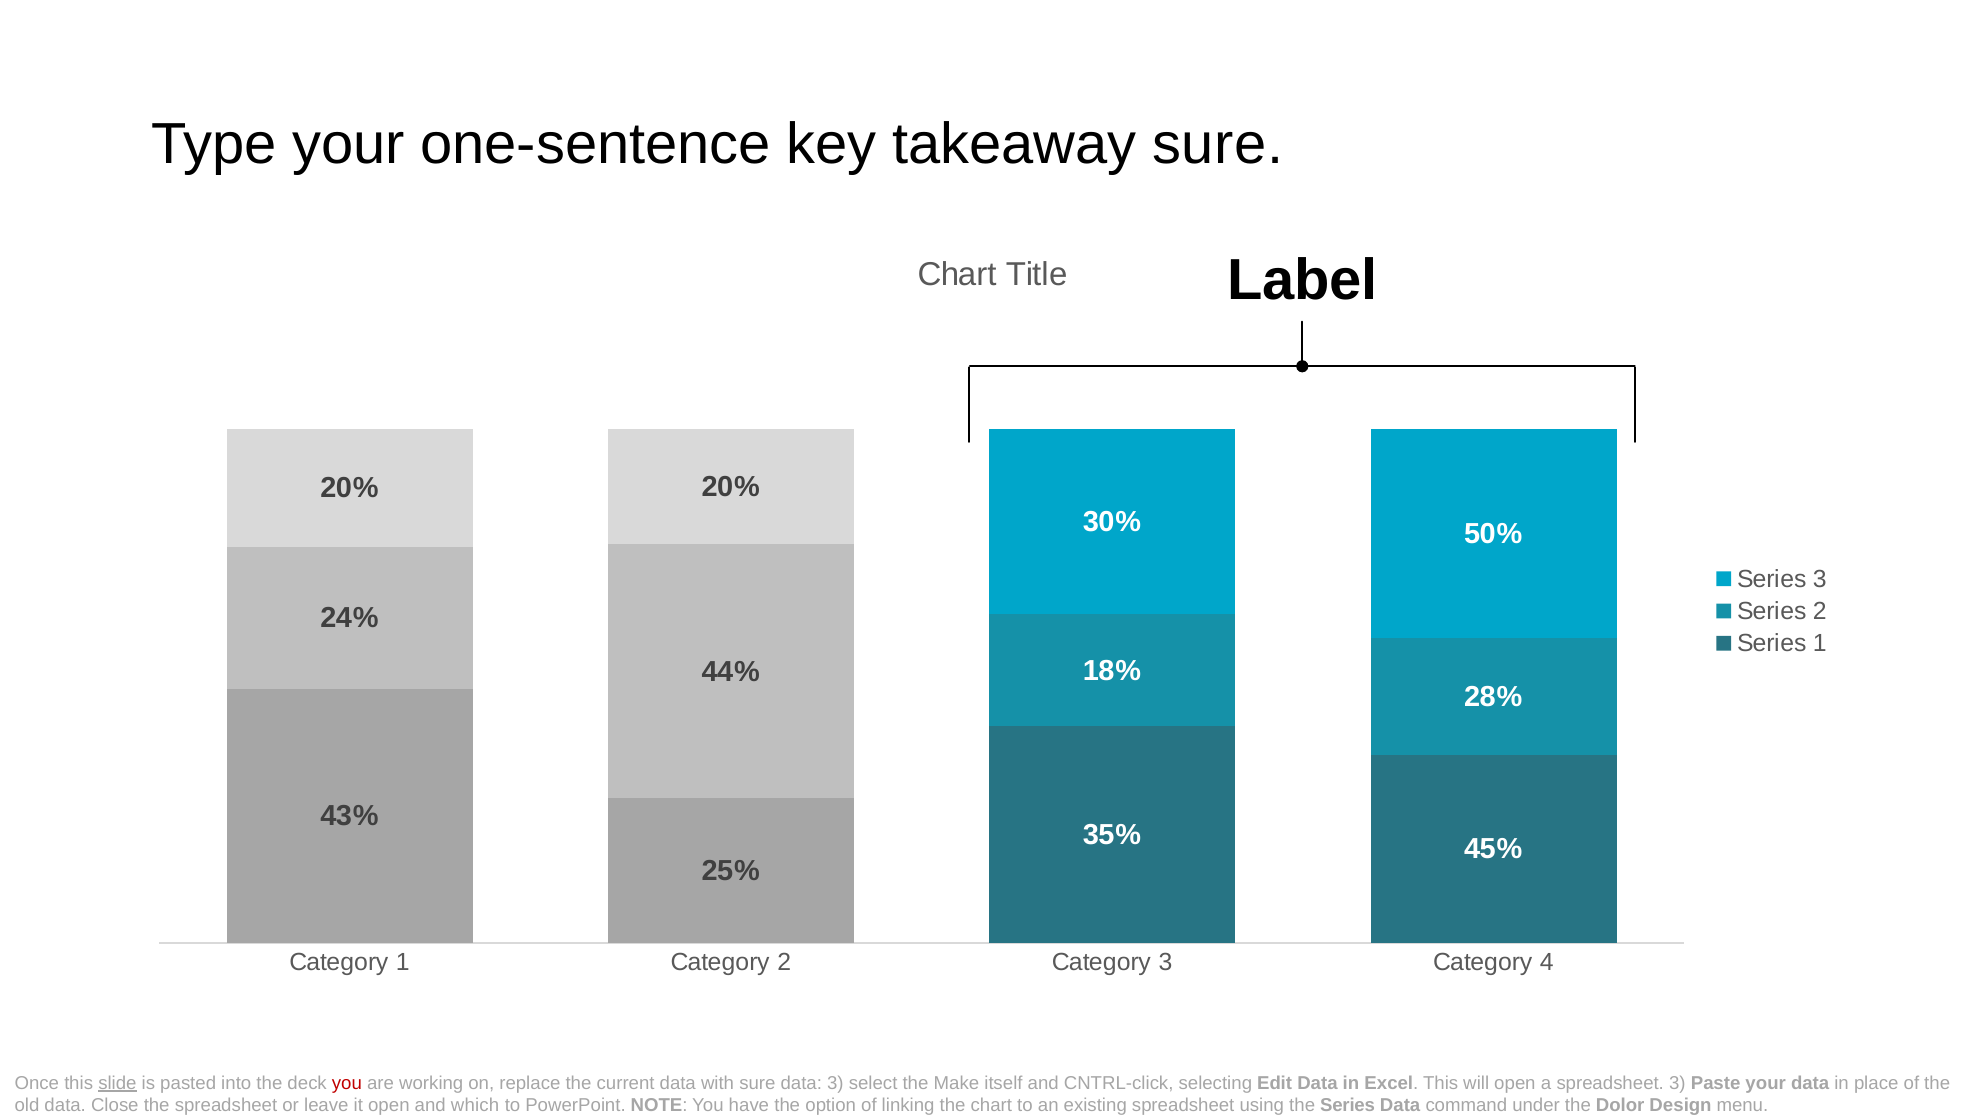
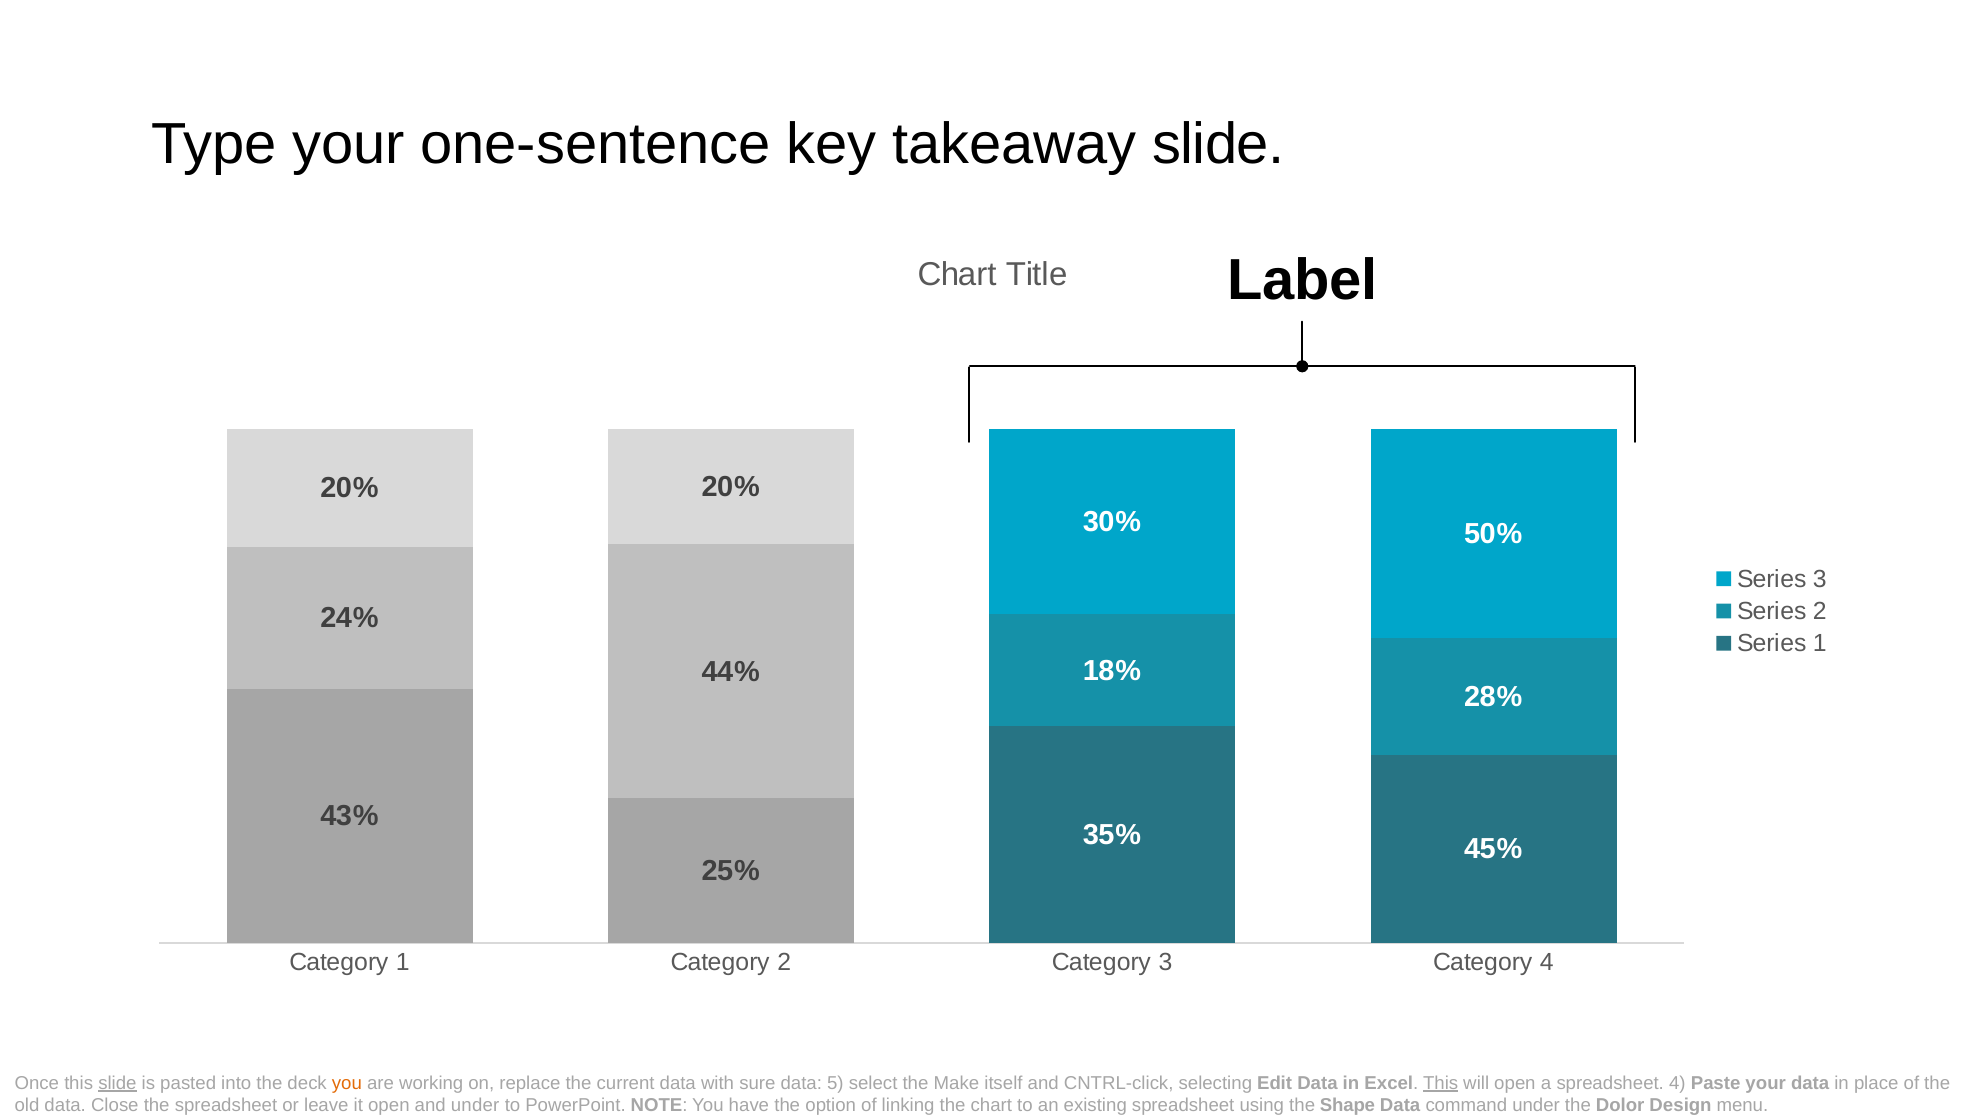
takeaway sure: sure -> slide (1218, 144)
you colour: red -> orange (347, 1083)
data 3: 3 -> 5 (835, 1083)
This underline: none -> present (1441, 1083)
spreadsheet 3: 3 -> 4 (1677, 1083)
and which: which -> under (475, 1105)
the Series: Series -> Shape (1348, 1105)
